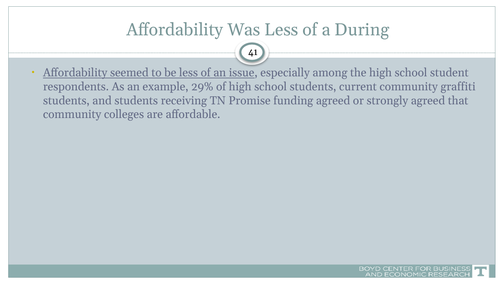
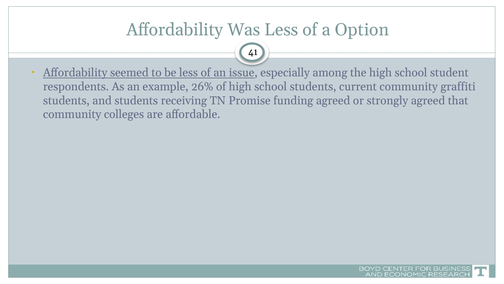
During: During -> Option (362, 30)
29%: 29% -> 26% (202, 87)
